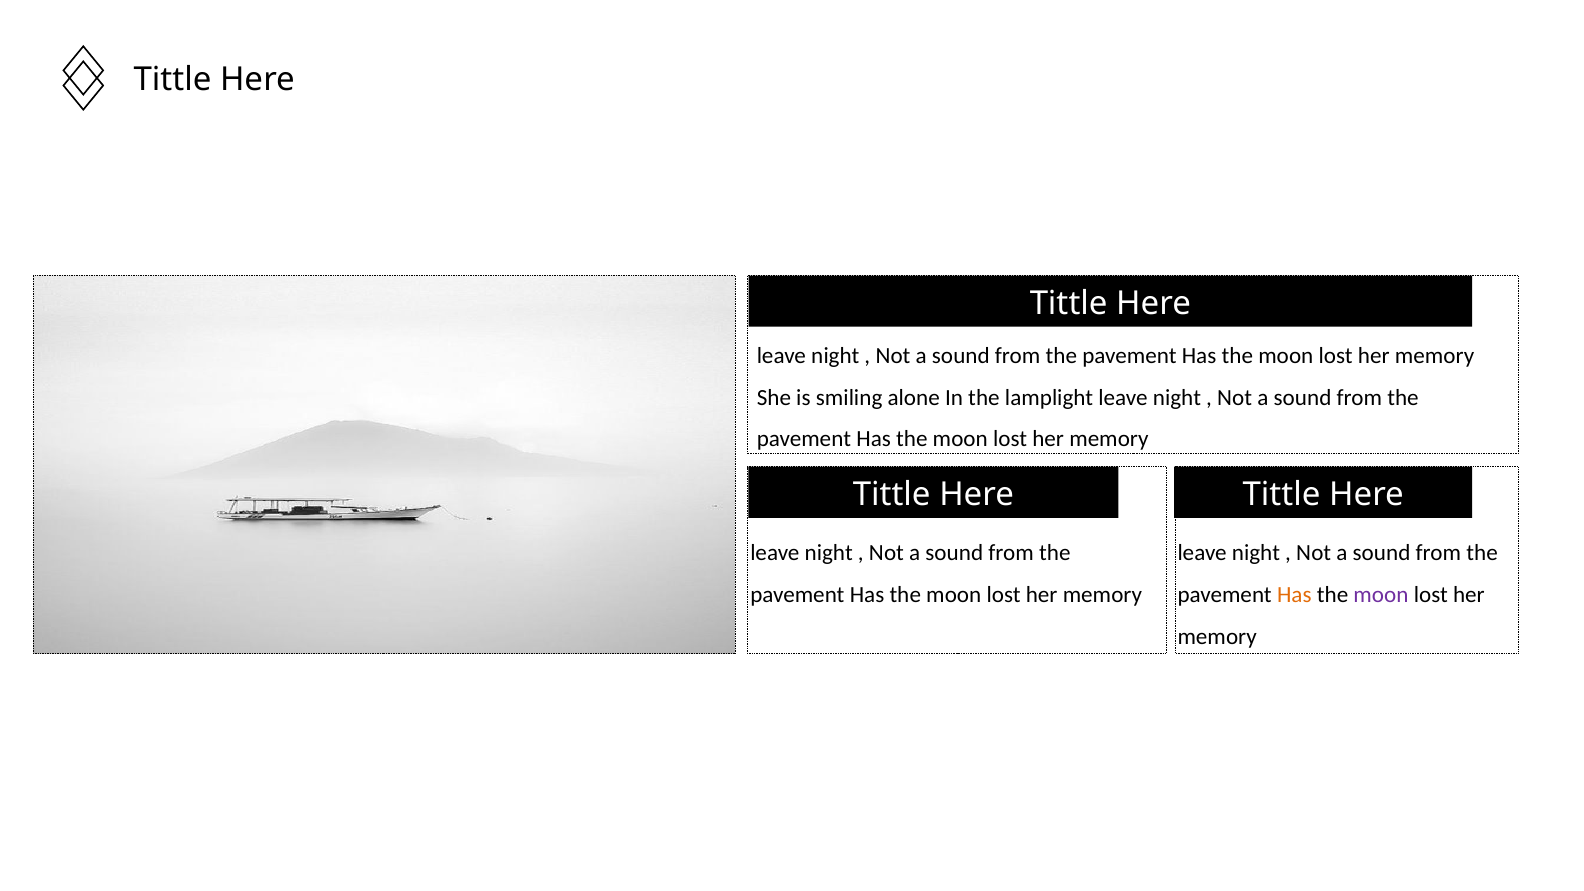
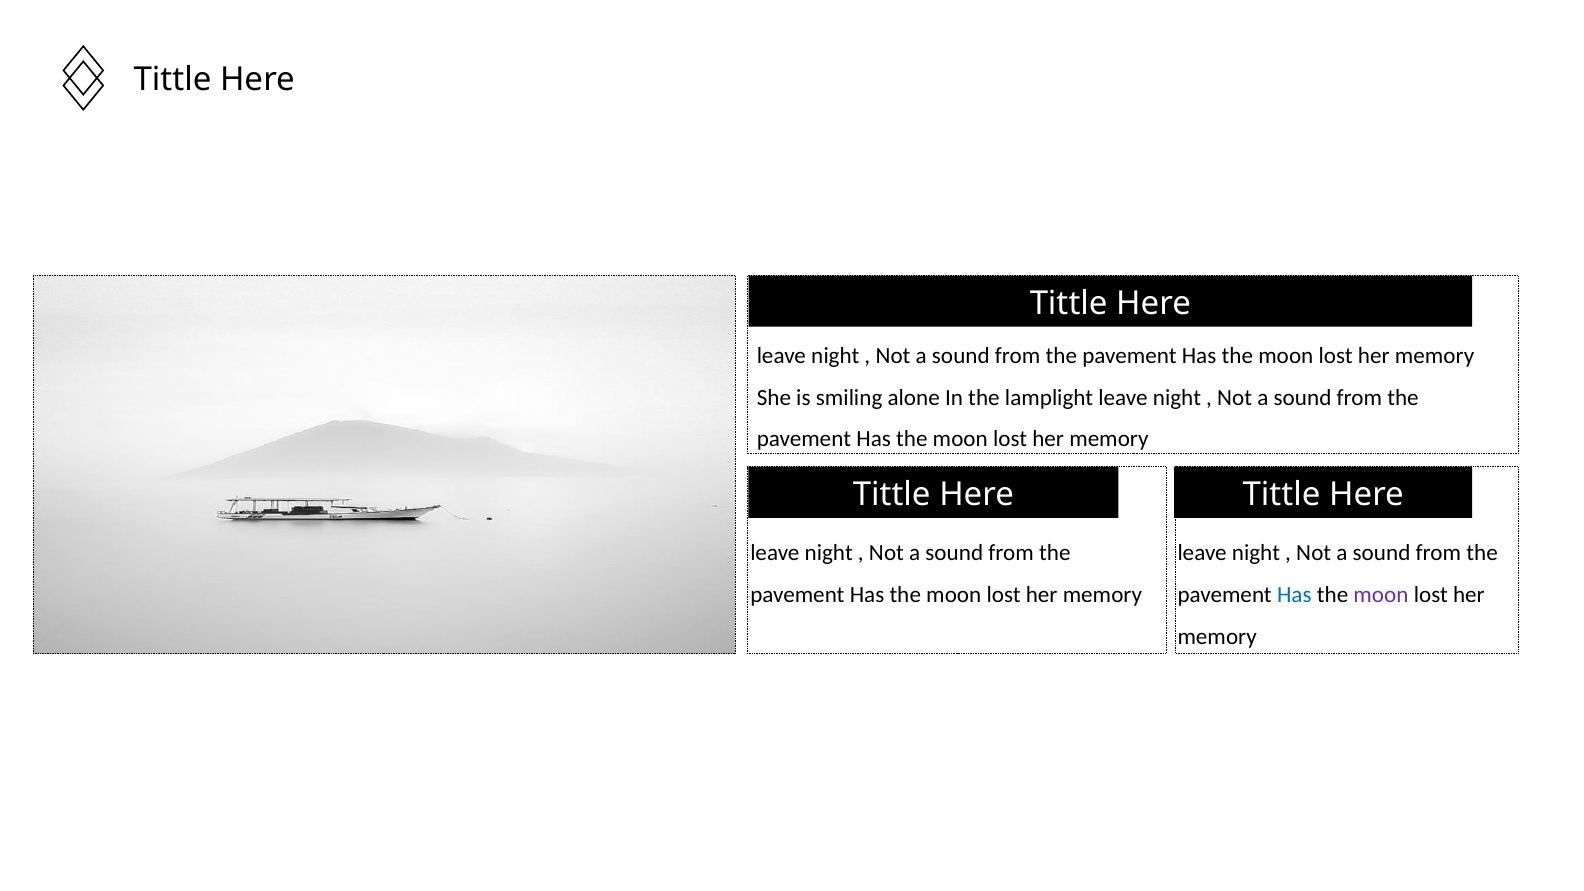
Has colour: orange -> blue (1294, 595)
